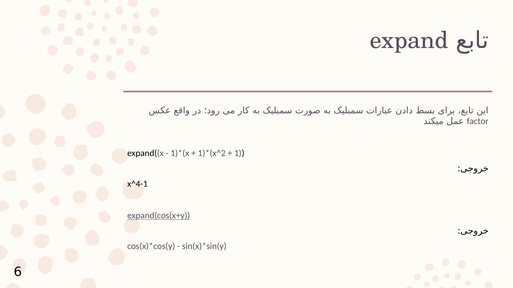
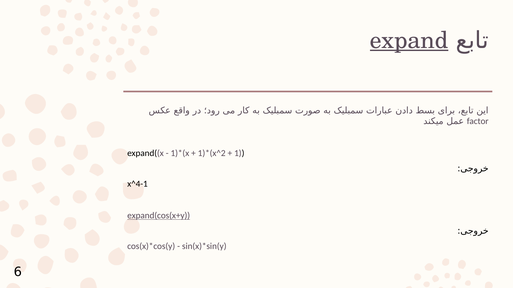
expand underline: none -> present (409, 40)
